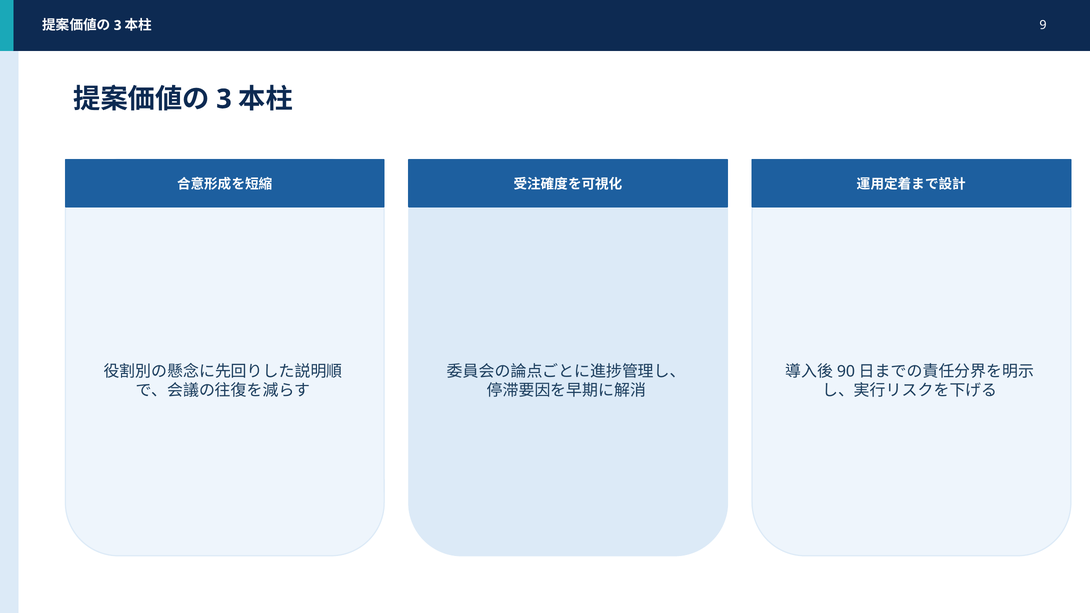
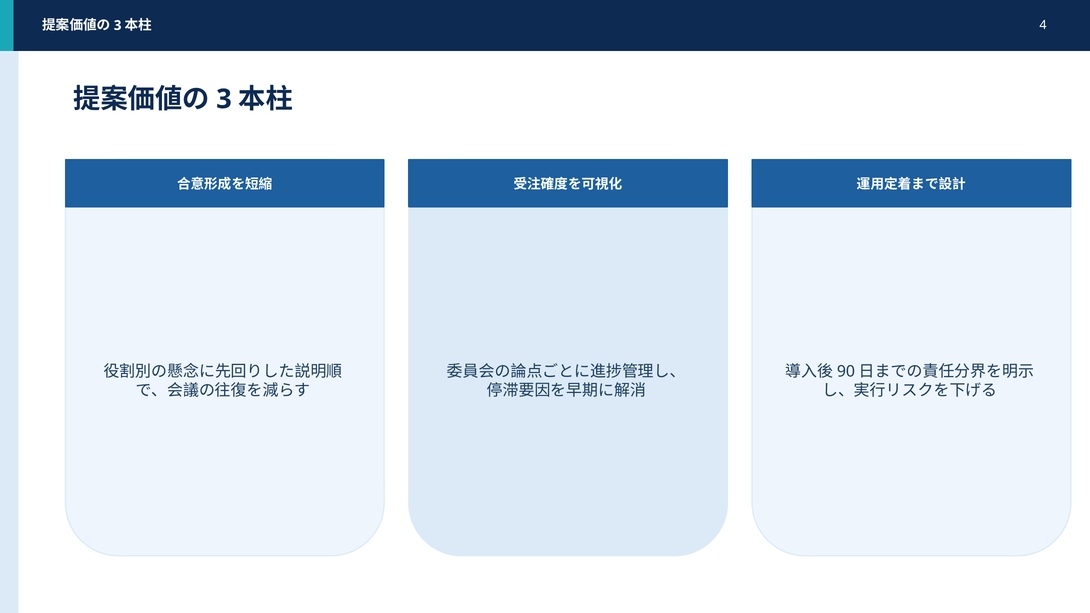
9: 9 -> 4 (1043, 25)
